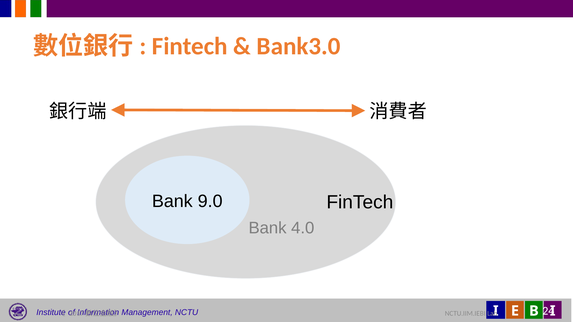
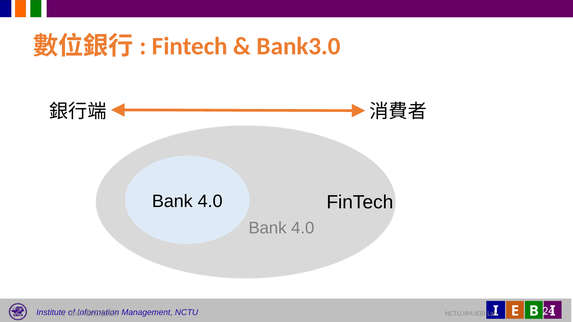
9.0: 9.0 -> 4.0 (210, 201)
